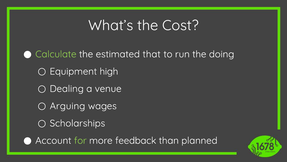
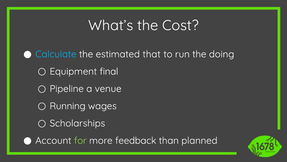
Calculate colour: light green -> light blue (56, 54)
high: high -> final (109, 71)
Dealing: Dealing -> Pipeline (67, 88)
Arguing: Arguing -> Running (68, 106)
